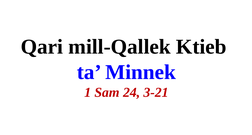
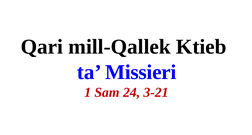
Minnek: Minnek -> Missieri (141, 72)
